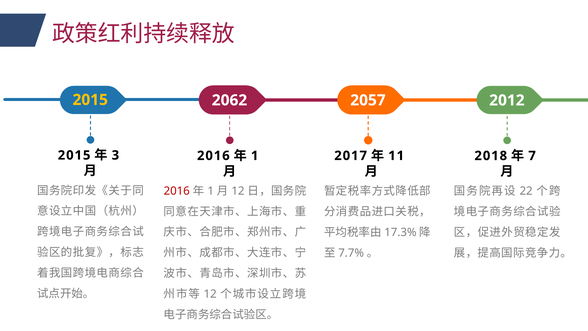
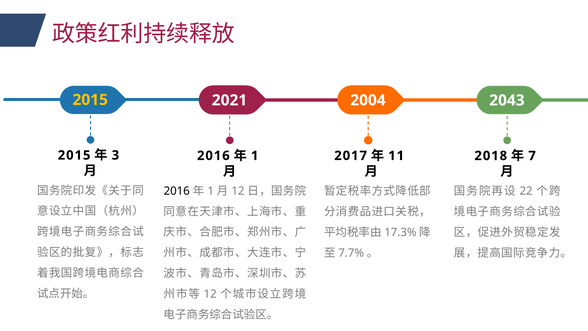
2062: 2062 -> 2021 (229, 100)
2057: 2057 -> 2004 (368, 100)
2012: 2012 -> 2043 (507, 100)
2016 colour: red -> black (177, 191)
